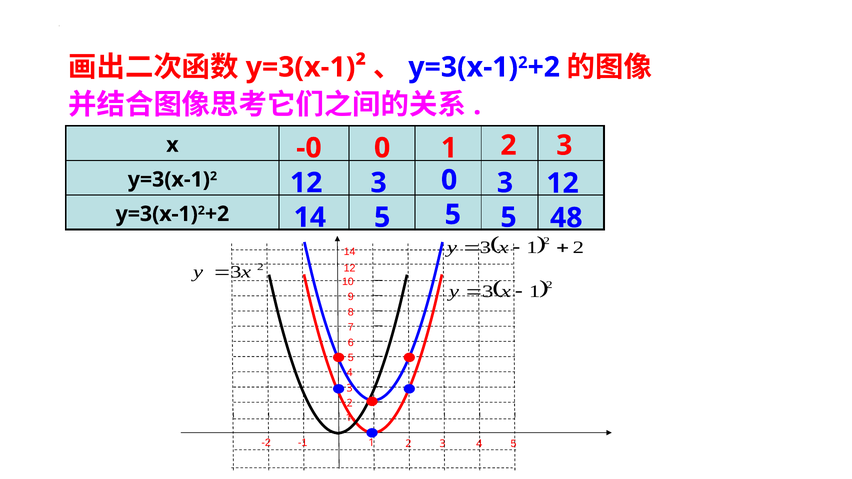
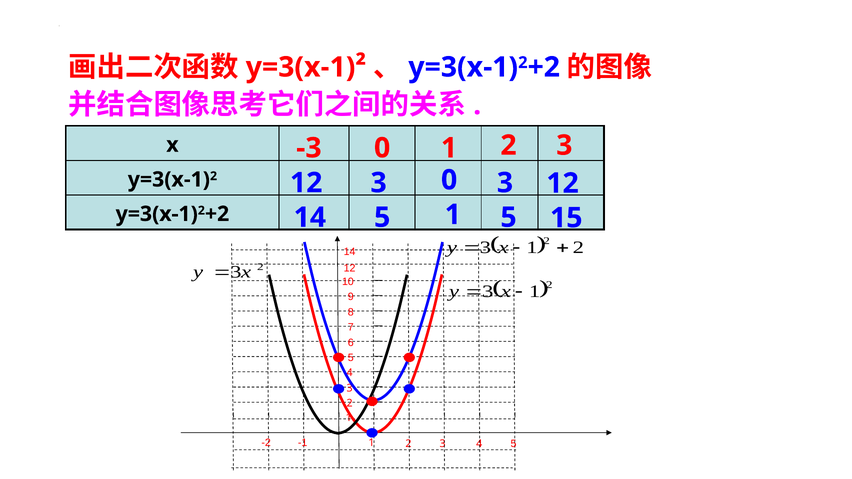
-0: -0 -> -3 (309, 148)
14 5 5: 5 -> 1 (453, 215)
48: 48 -> 15 (566, 218)
